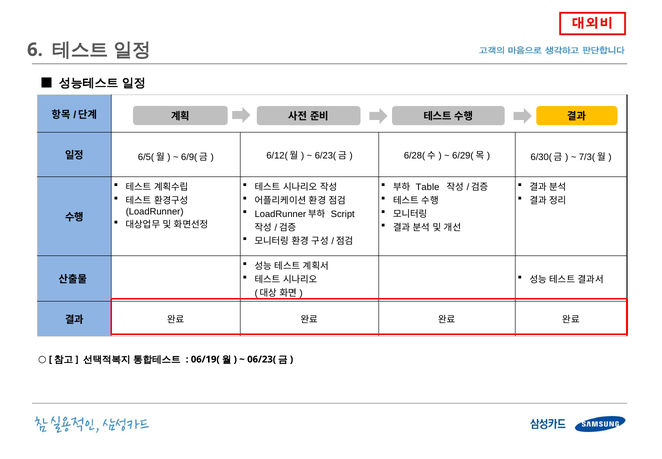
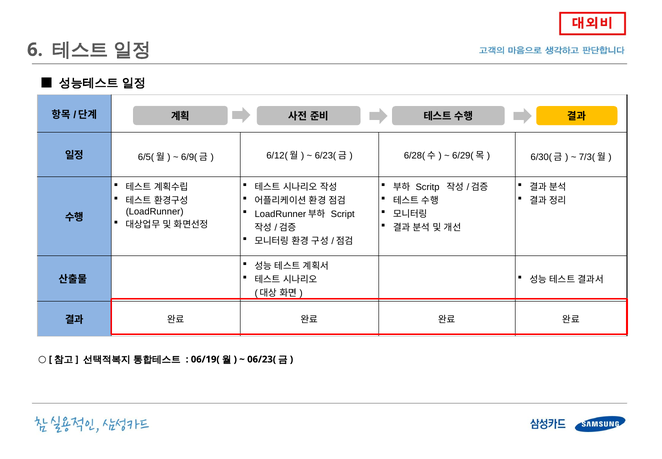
Table: Table -> Scritp (428, 187)
